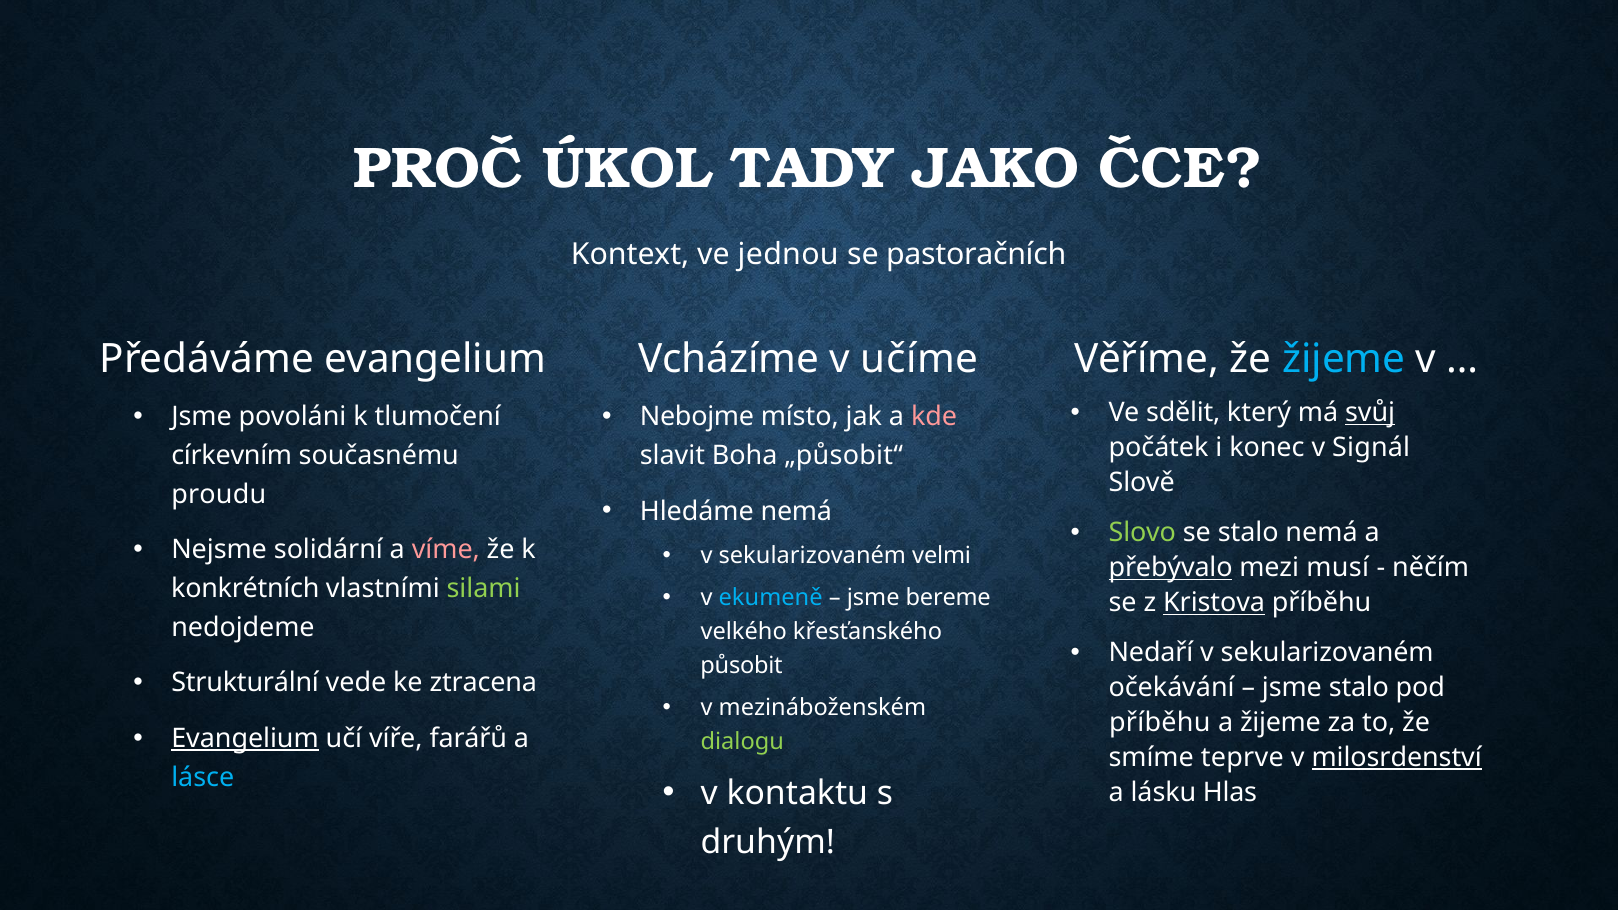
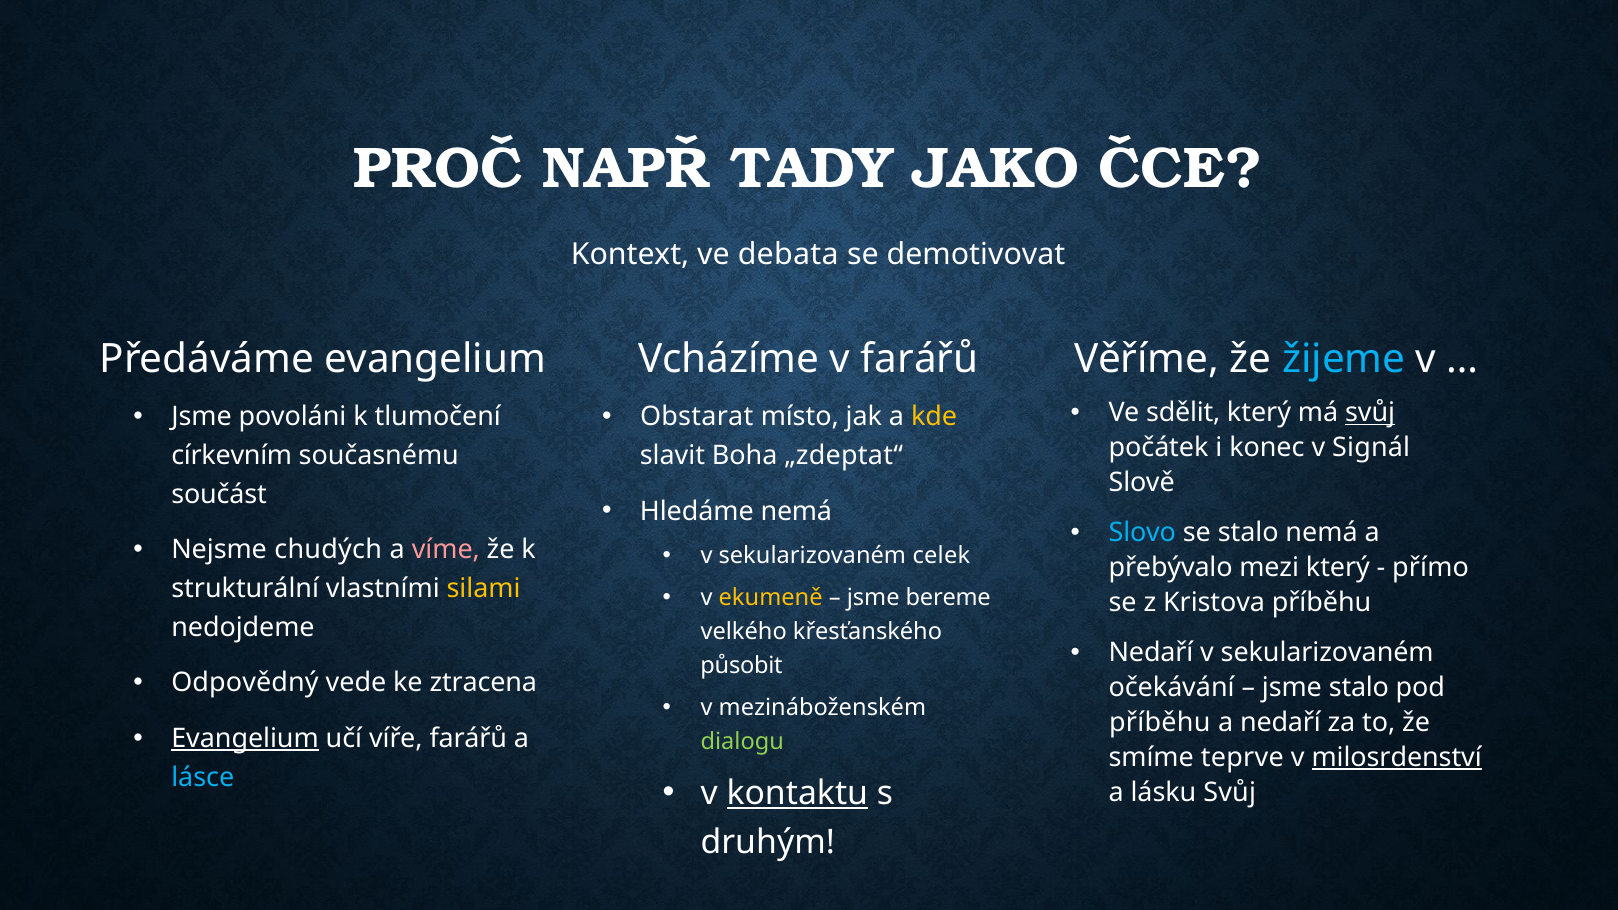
ÚKOL: ÚKOL -> NAPŘ (627, 168)
jednou: jednou -> debata (788, 254)
pastoračních: pastoračních -> demotivovat (976, 254)
v učíme: učíme -> farářů (920, 359)
Nebojme: Nebojme -> Obstarat (697, 417)
kde colour: pink -> yellow (934, 417)
„působit“: „působit“ -> „zdeptat“ (844, 456)
proudu: proudu -> součást (219, 494)
Slovo colour: light green -> light blue (1142, 533)
solidární: solidární -> chudých (328, 550)
velmi: velmi -> celek (941, 556)
přebývalo underline: present -> none (1171, 568)
mezi musí: musí -> který (1338, 568)
něčím: něčím -> přímo (1431, 568)
konkrétních: konkrétních -> strukturální (245, 589)
silami colour: light green -> yellow (484, 589)
ekumeně colour: light blue -> yellow (771, 598)
Kristova underline: present -> none (1214, 603)
Strukturální: Strukturální -> Odpovědný (245, 683)
a žijeme: žijeme -> nedaří (1280, 723)
kontaktu underline: none -> present (797, 794)
lásku Hlas: Hlas -> Svůj (1230, 793)
